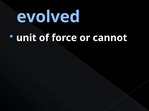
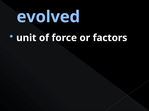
cannot: cannot -> factors (110, 38)
